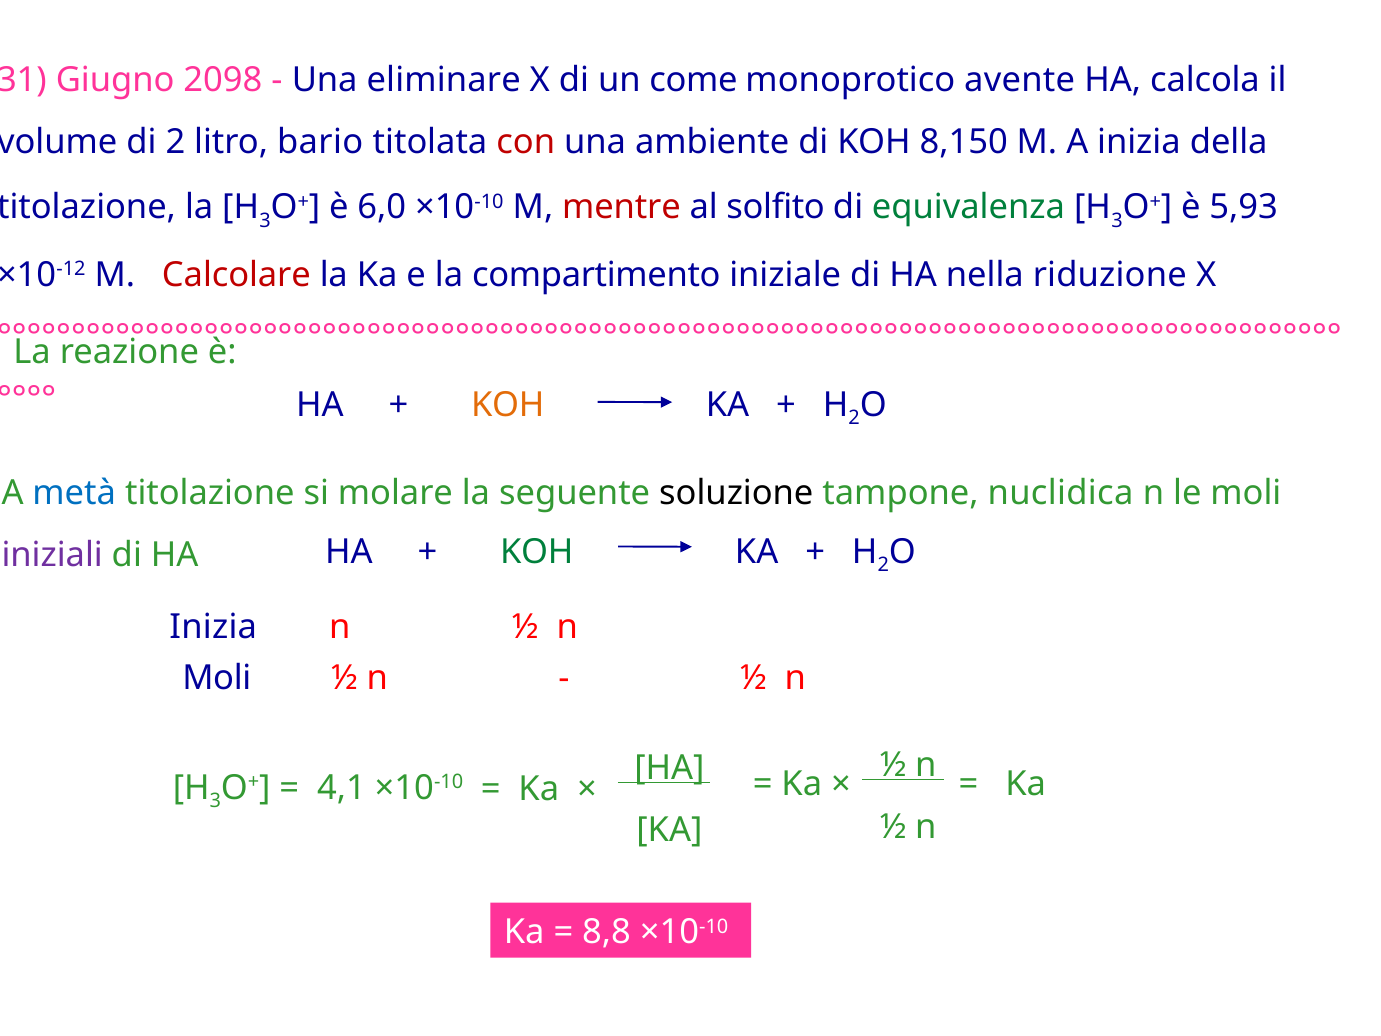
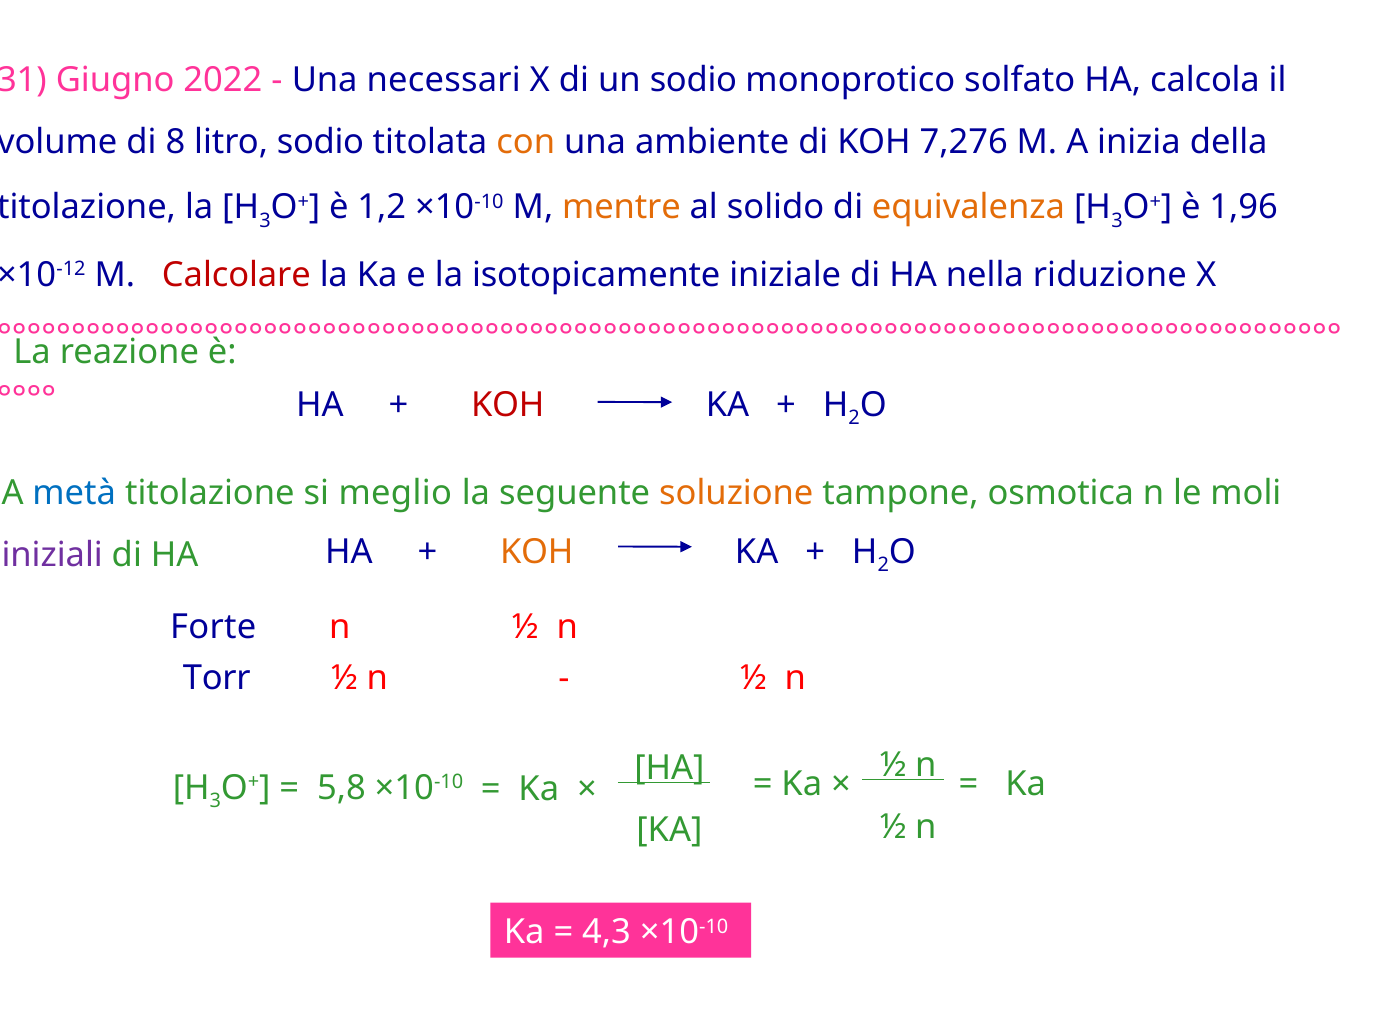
2098: 2098 -> 2022 (223, 80)
eliminare: eliminare -> necessari (444, 80)
un come: come -> sodio (693, 80)
avente: avente -> solfato (1020, 80)
di 2: 2 -> 8 (175, 142)
litro bario: bario -> sodio (321, 142)
con colour: red -> orange (526, 142)
8,150: 8,150 -> 7,276 (964, 142)
6,0: 6,0 -> 1,2 (382, 207)
mentre colour: red -> orange (622, 207)
solfito: solfito -> solido (776, 207)
equivalenza colour: green -> orange (968, 207)
5,93: 5,93 -> 1,96 (1244, 207)
compartimento: compartimento -> isotopicamente (596, 275)
KOH colour: orange -> red (508, 405)
molare: molare -> meglio (395, 493)
soluzione colour: black -> orange (736, 493)
nuclidica: nuclidica -> osmotica (1061, 493)
KOH colour: green -> orange (537, 552)
Inizia: Inizia -> Forte (213, 627)
Moli: Moli -> Torr (217, 678)
4,1: 4,1 -> 5,8 (341, 788)
8,8: 8,8 -> 4,3 (607, 932)
